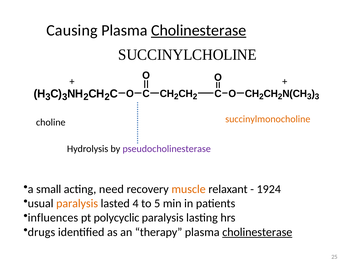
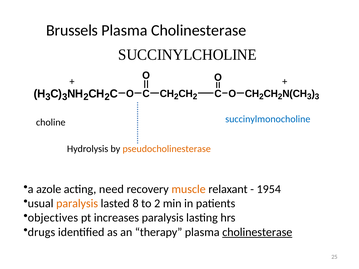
Causing: Causing -> Brussels (72, 30)
Cholinesterase underline: present -> none (199, 30)
succinylmonocholine colour: orange -> blue (268, 119)
pseudocholinesterase colour: purple -> orange (167, 149)
small: small -> azole (49, 189)
1924: 1924 -> 1954 (269, 189)
4: 4 -> 8 (136, 204)
to 5: 5 -> 2 (157, 204)
influences: influences -> objectives (53, 218)
polycyclic: polycyclic -> increases (116, 218)
